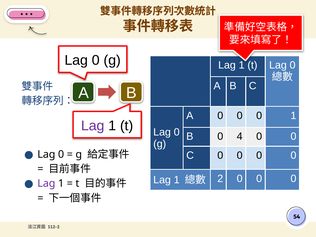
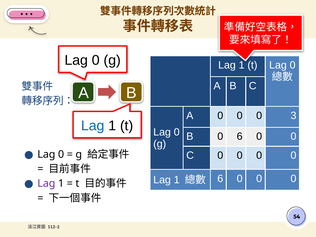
0 1: 1 -> 3 (293, 116)
Lag colour: purple -> blue (93, 126)
0 4: 4 -> 6 (240, 137)
2: 2 -> 6 (220, 179)
